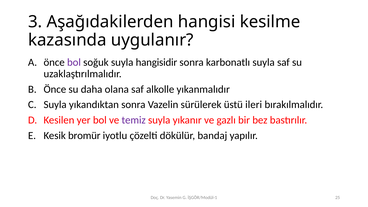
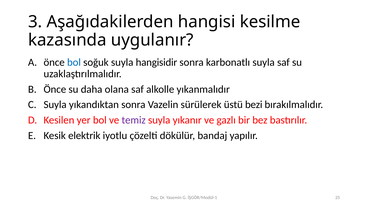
bol colour: purple -> blue (74, 62)
ileri: ileri -> bezi (254, 105)
bromür: bromür -> elektrik (84, 136)
